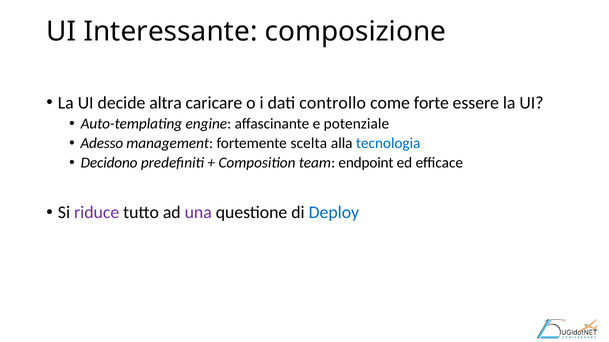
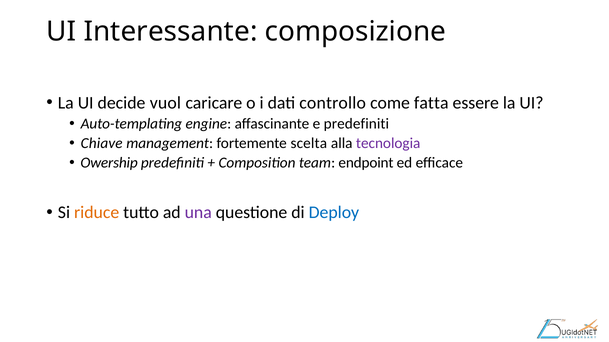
altra: altra -> vuol (165, 103)
forte: forte -> fatta (431, 103)
e potenziale: potenziale -> predefiniti (356, 124)
Adesso: Adesso -> Chiave (102, 144)
tecnologia colour: blue -> purple (388, 144)
Decidono: Decidono -> Owership (109, 163)
riduce colour: purple -> orange (97, 213)
